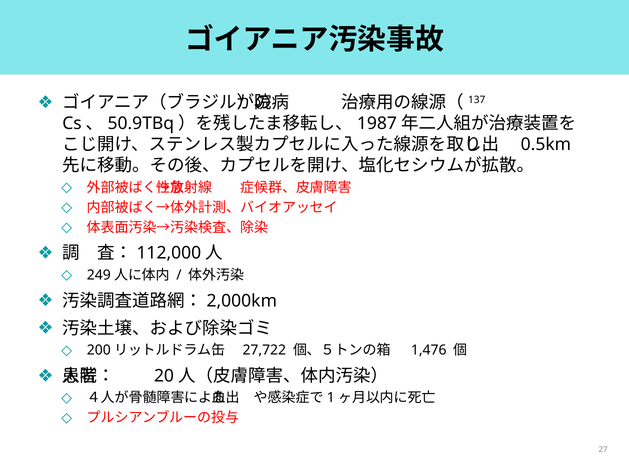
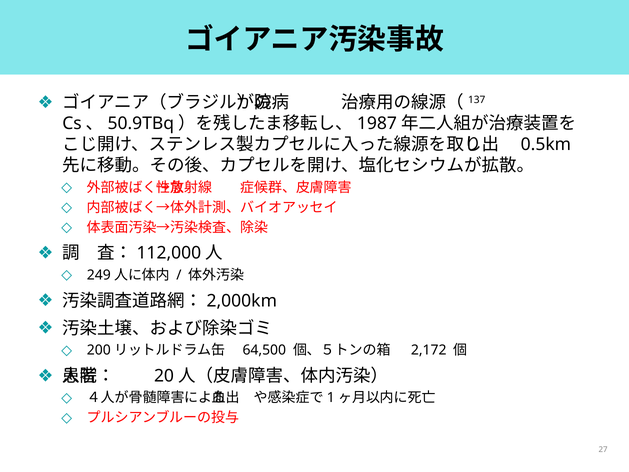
27,722: 27,722 -> 64,500 (264, 350)
1,476: 1,476 -> 2,172 (429, 350)
